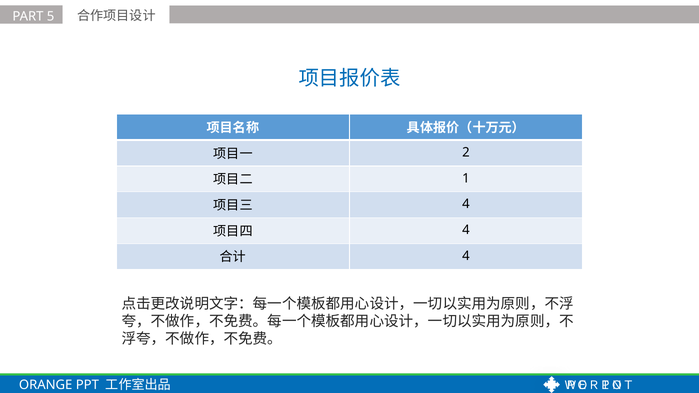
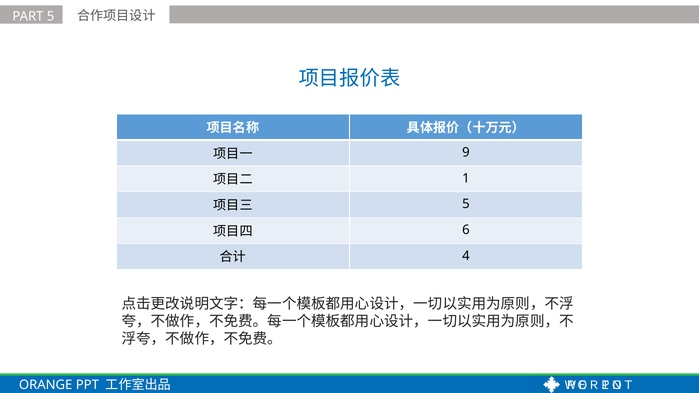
2: 2 -> 9 (466, 153)
4: 4 -> 5 (466, 204)
4: 4 -> 6 (466, 230)
